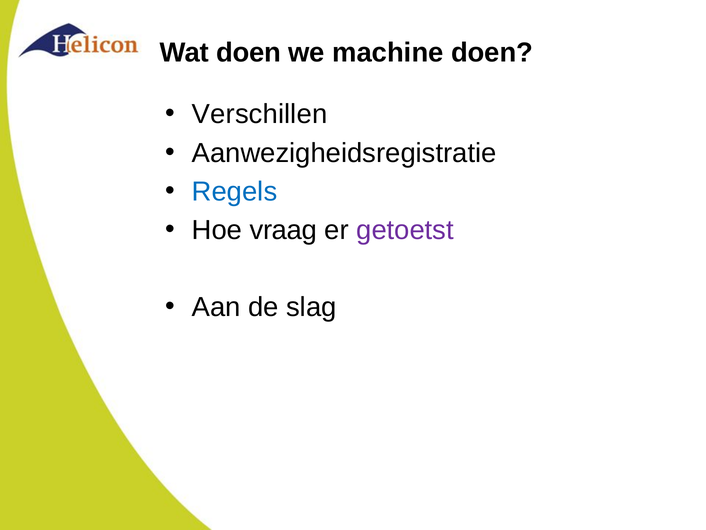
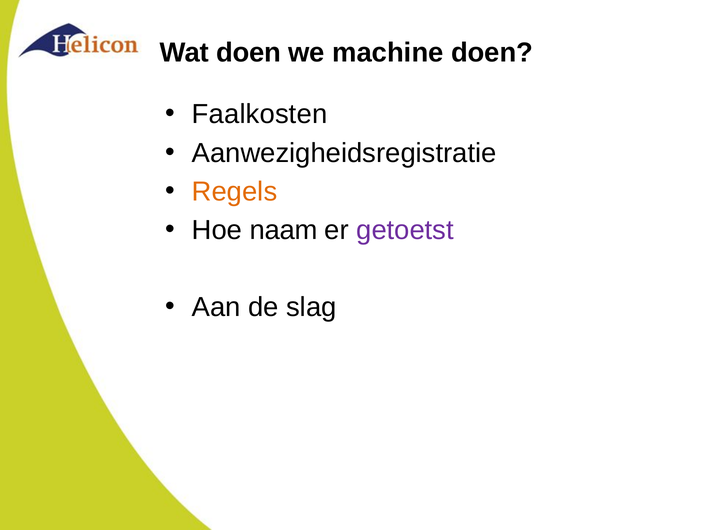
Verschillen: Verschillen -> Faalkosten (260, 114)
Regels colour: blue -> orange (235, 191)
vraag: vraag -> naam (283, 230)
